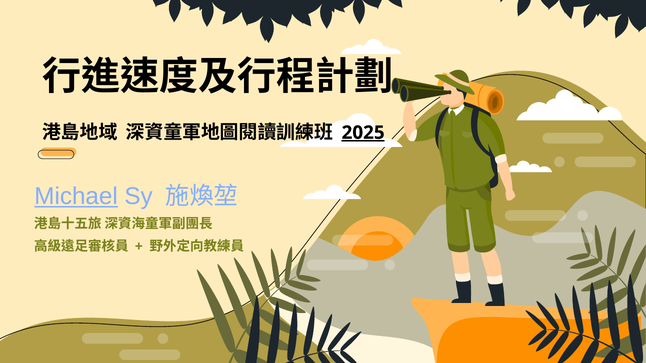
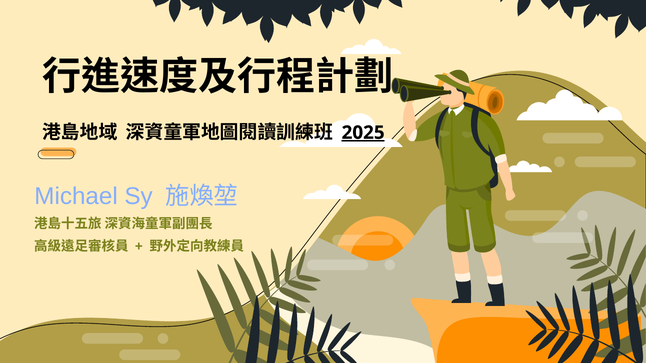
Michael underline: present -> none (76, 197)
